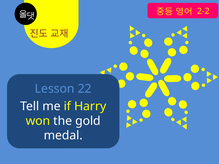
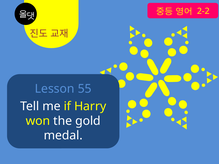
22: 22 -> 55 (85, 89)
